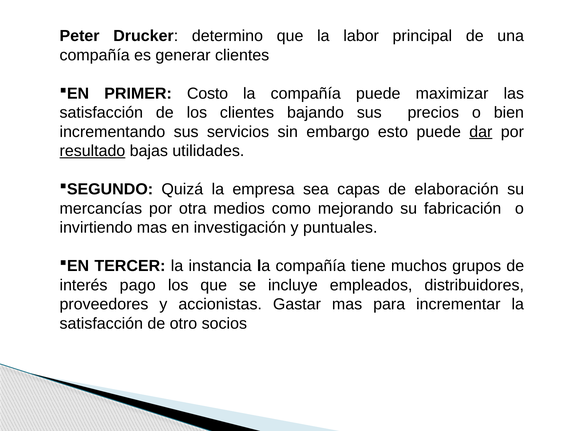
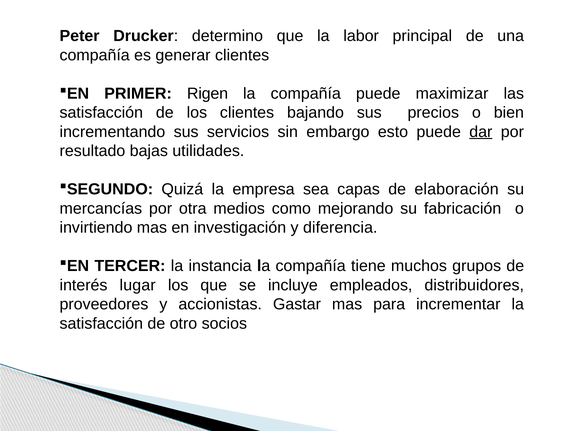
Costo: Costo -> Rigen (208, 93)
resultado underline: present -> none (92, 151)
puntuales: puntuales -> diferencia (340, 228)
pago: pago -> lugar (138, 285)
